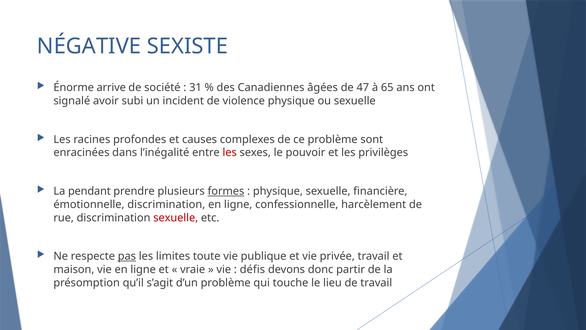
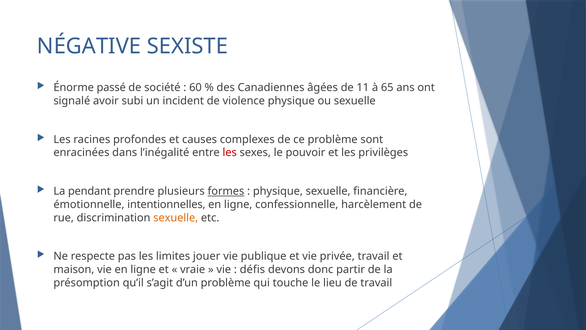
arrive: arrive -> passé (111, 88)
31: 31 -> 60 (195, 88)
47: 47 -> 11 (363, 88)
émotionnelle discrimination: discrimination -> intentionnelles (166, 204)
sexuelle colour: red -> orange (176, 217)
pas underline: present -> none (127, 256)
toute: toute -> jouer (207, 256)
